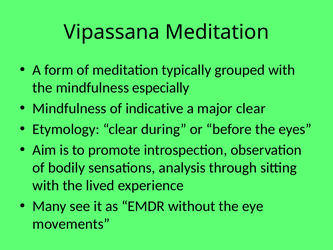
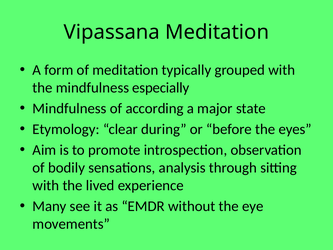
indicative: indicative -> according (155, 108)
major clear: clear -> state (251, 108)
